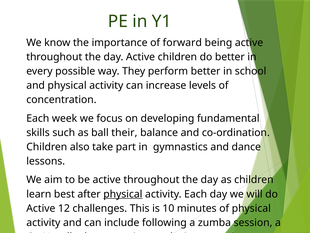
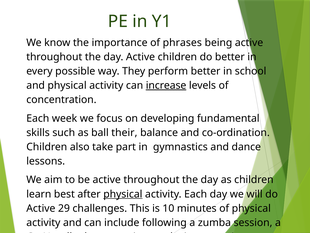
forward: forward -> phrases (182, 43)
increase underline: none -> present (166, 85)
12: 12 -> 29 (64, 208)
